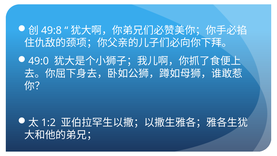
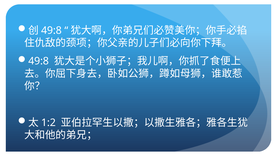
49:0: 49:0 -> 49:8 (39, 61)
